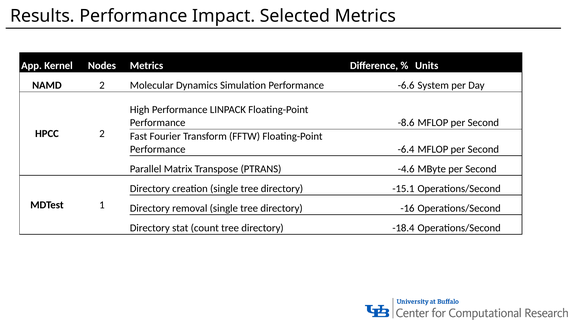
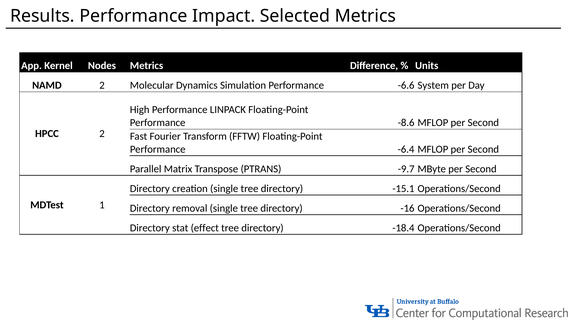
-4.6: -4.6 -> -9.7 (406, 169)
count: count -> effect (205, 228)
